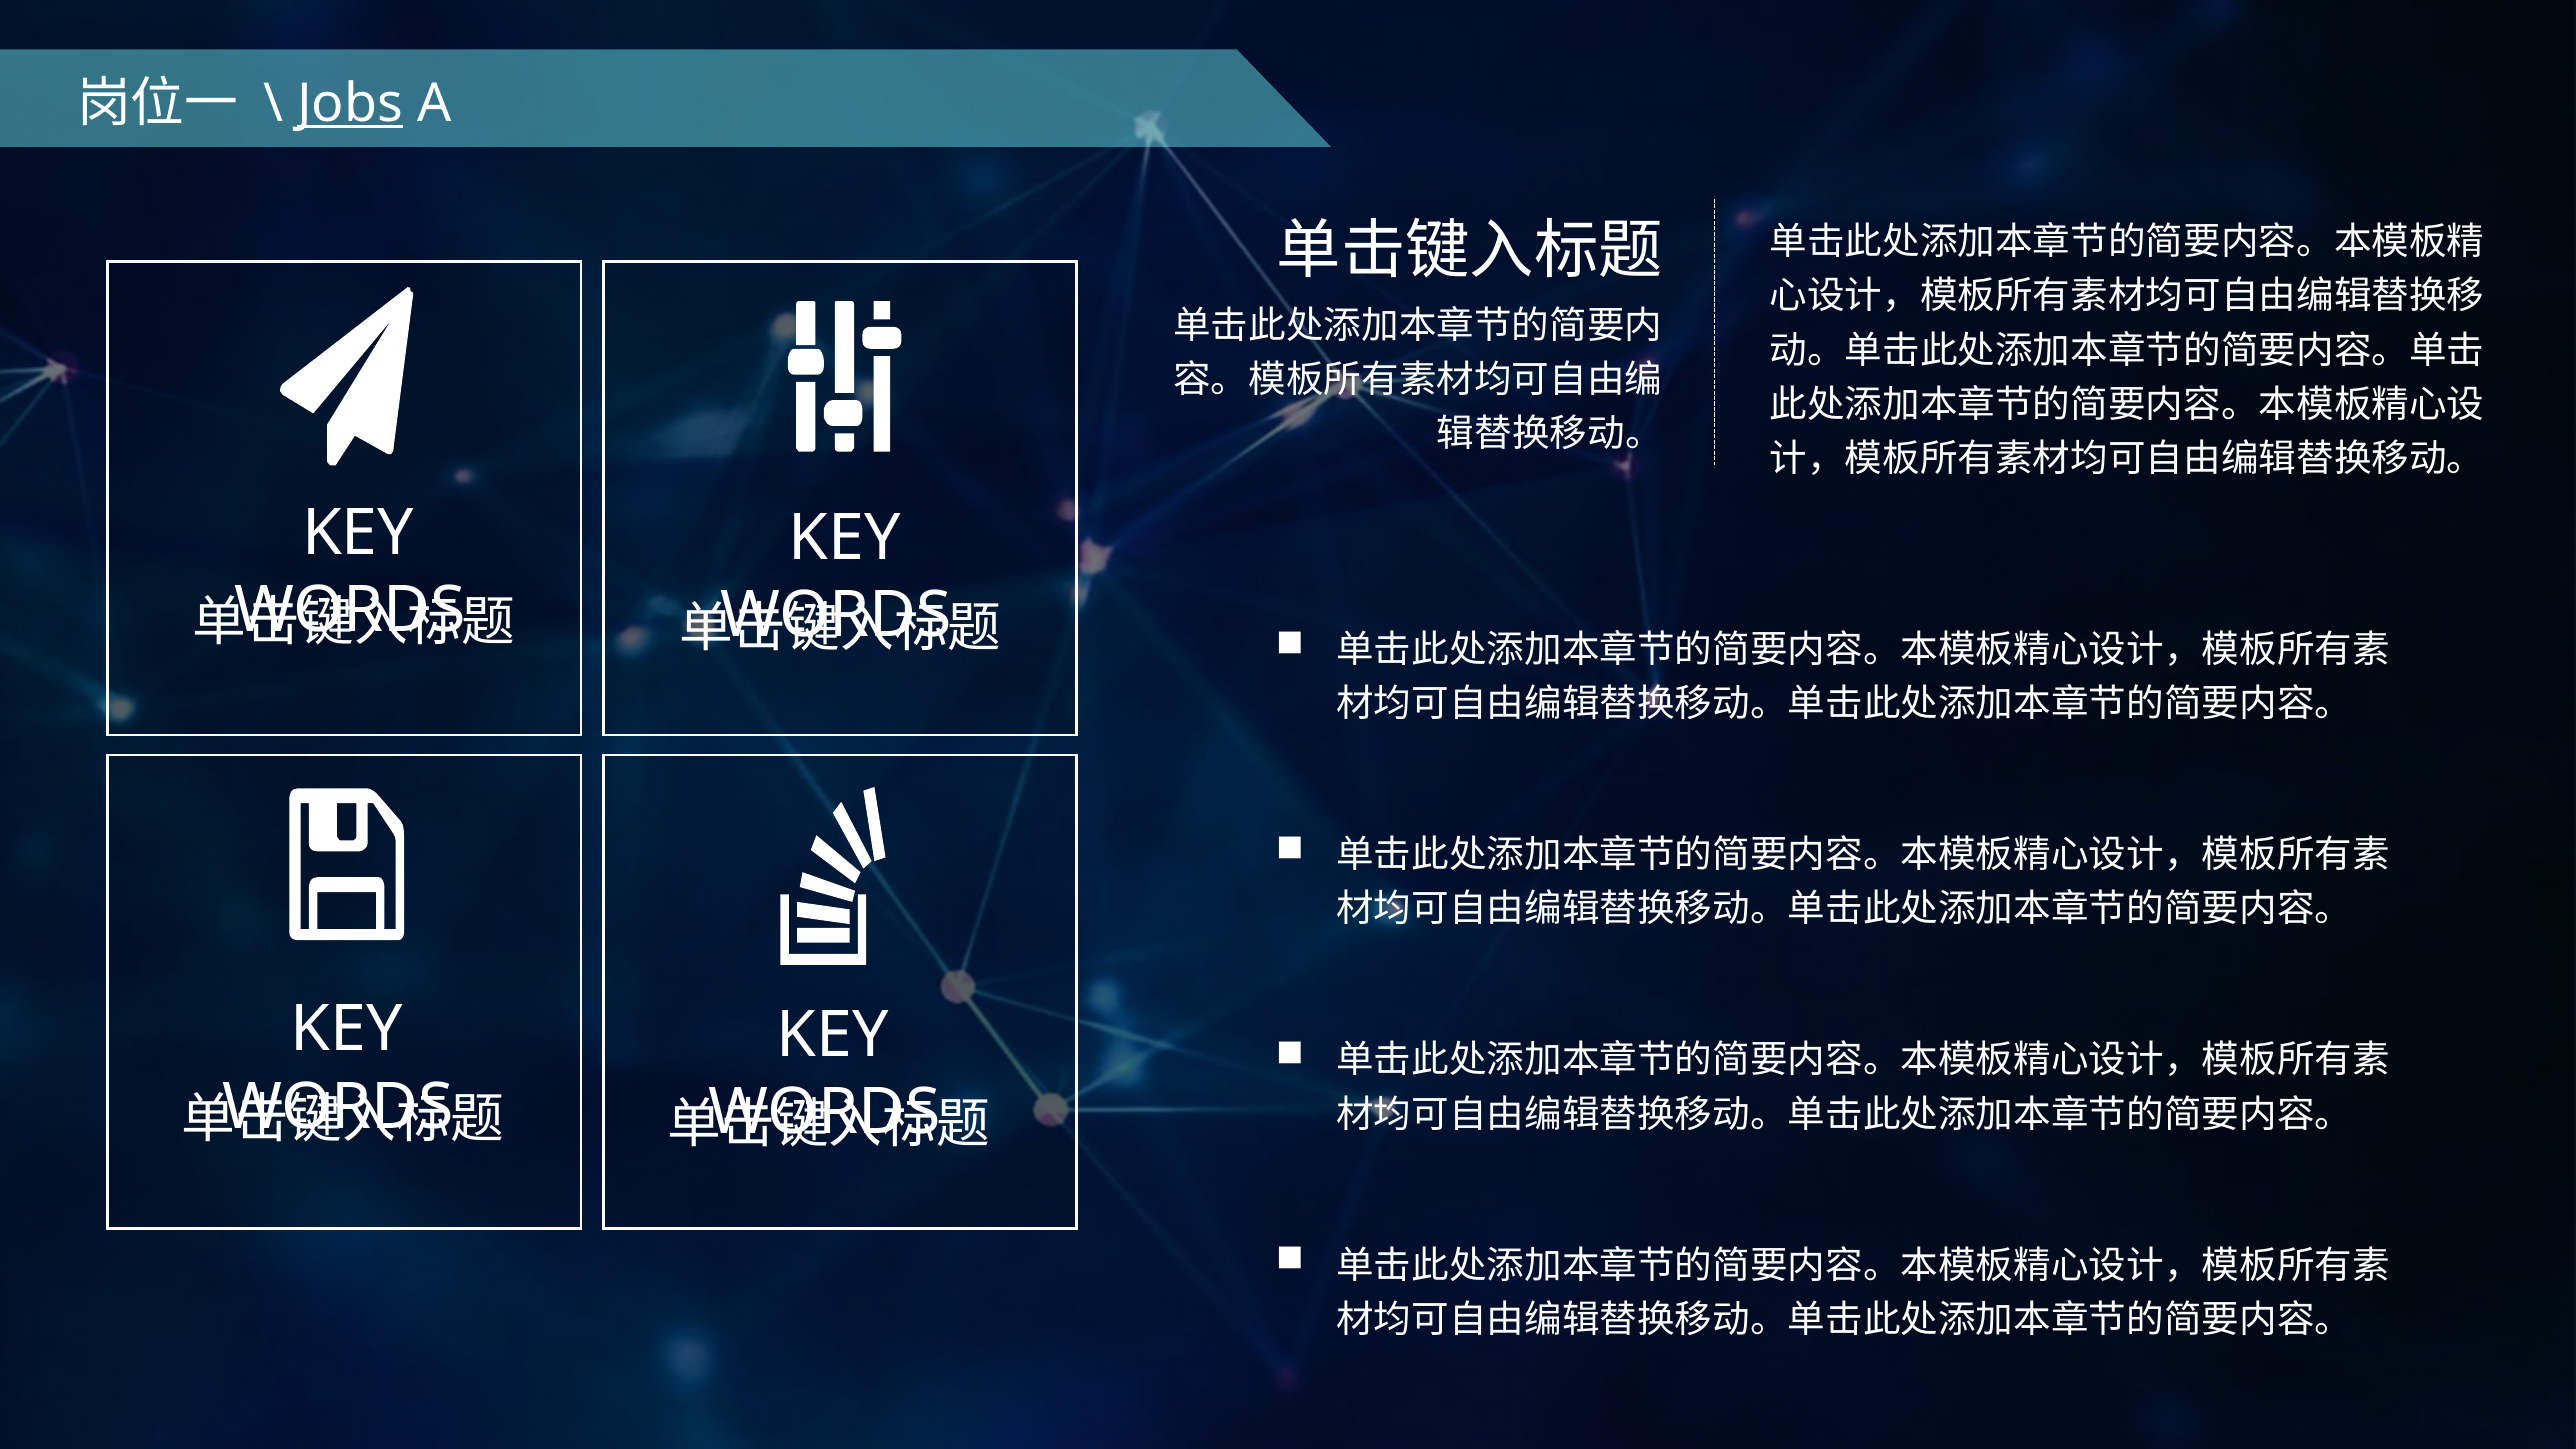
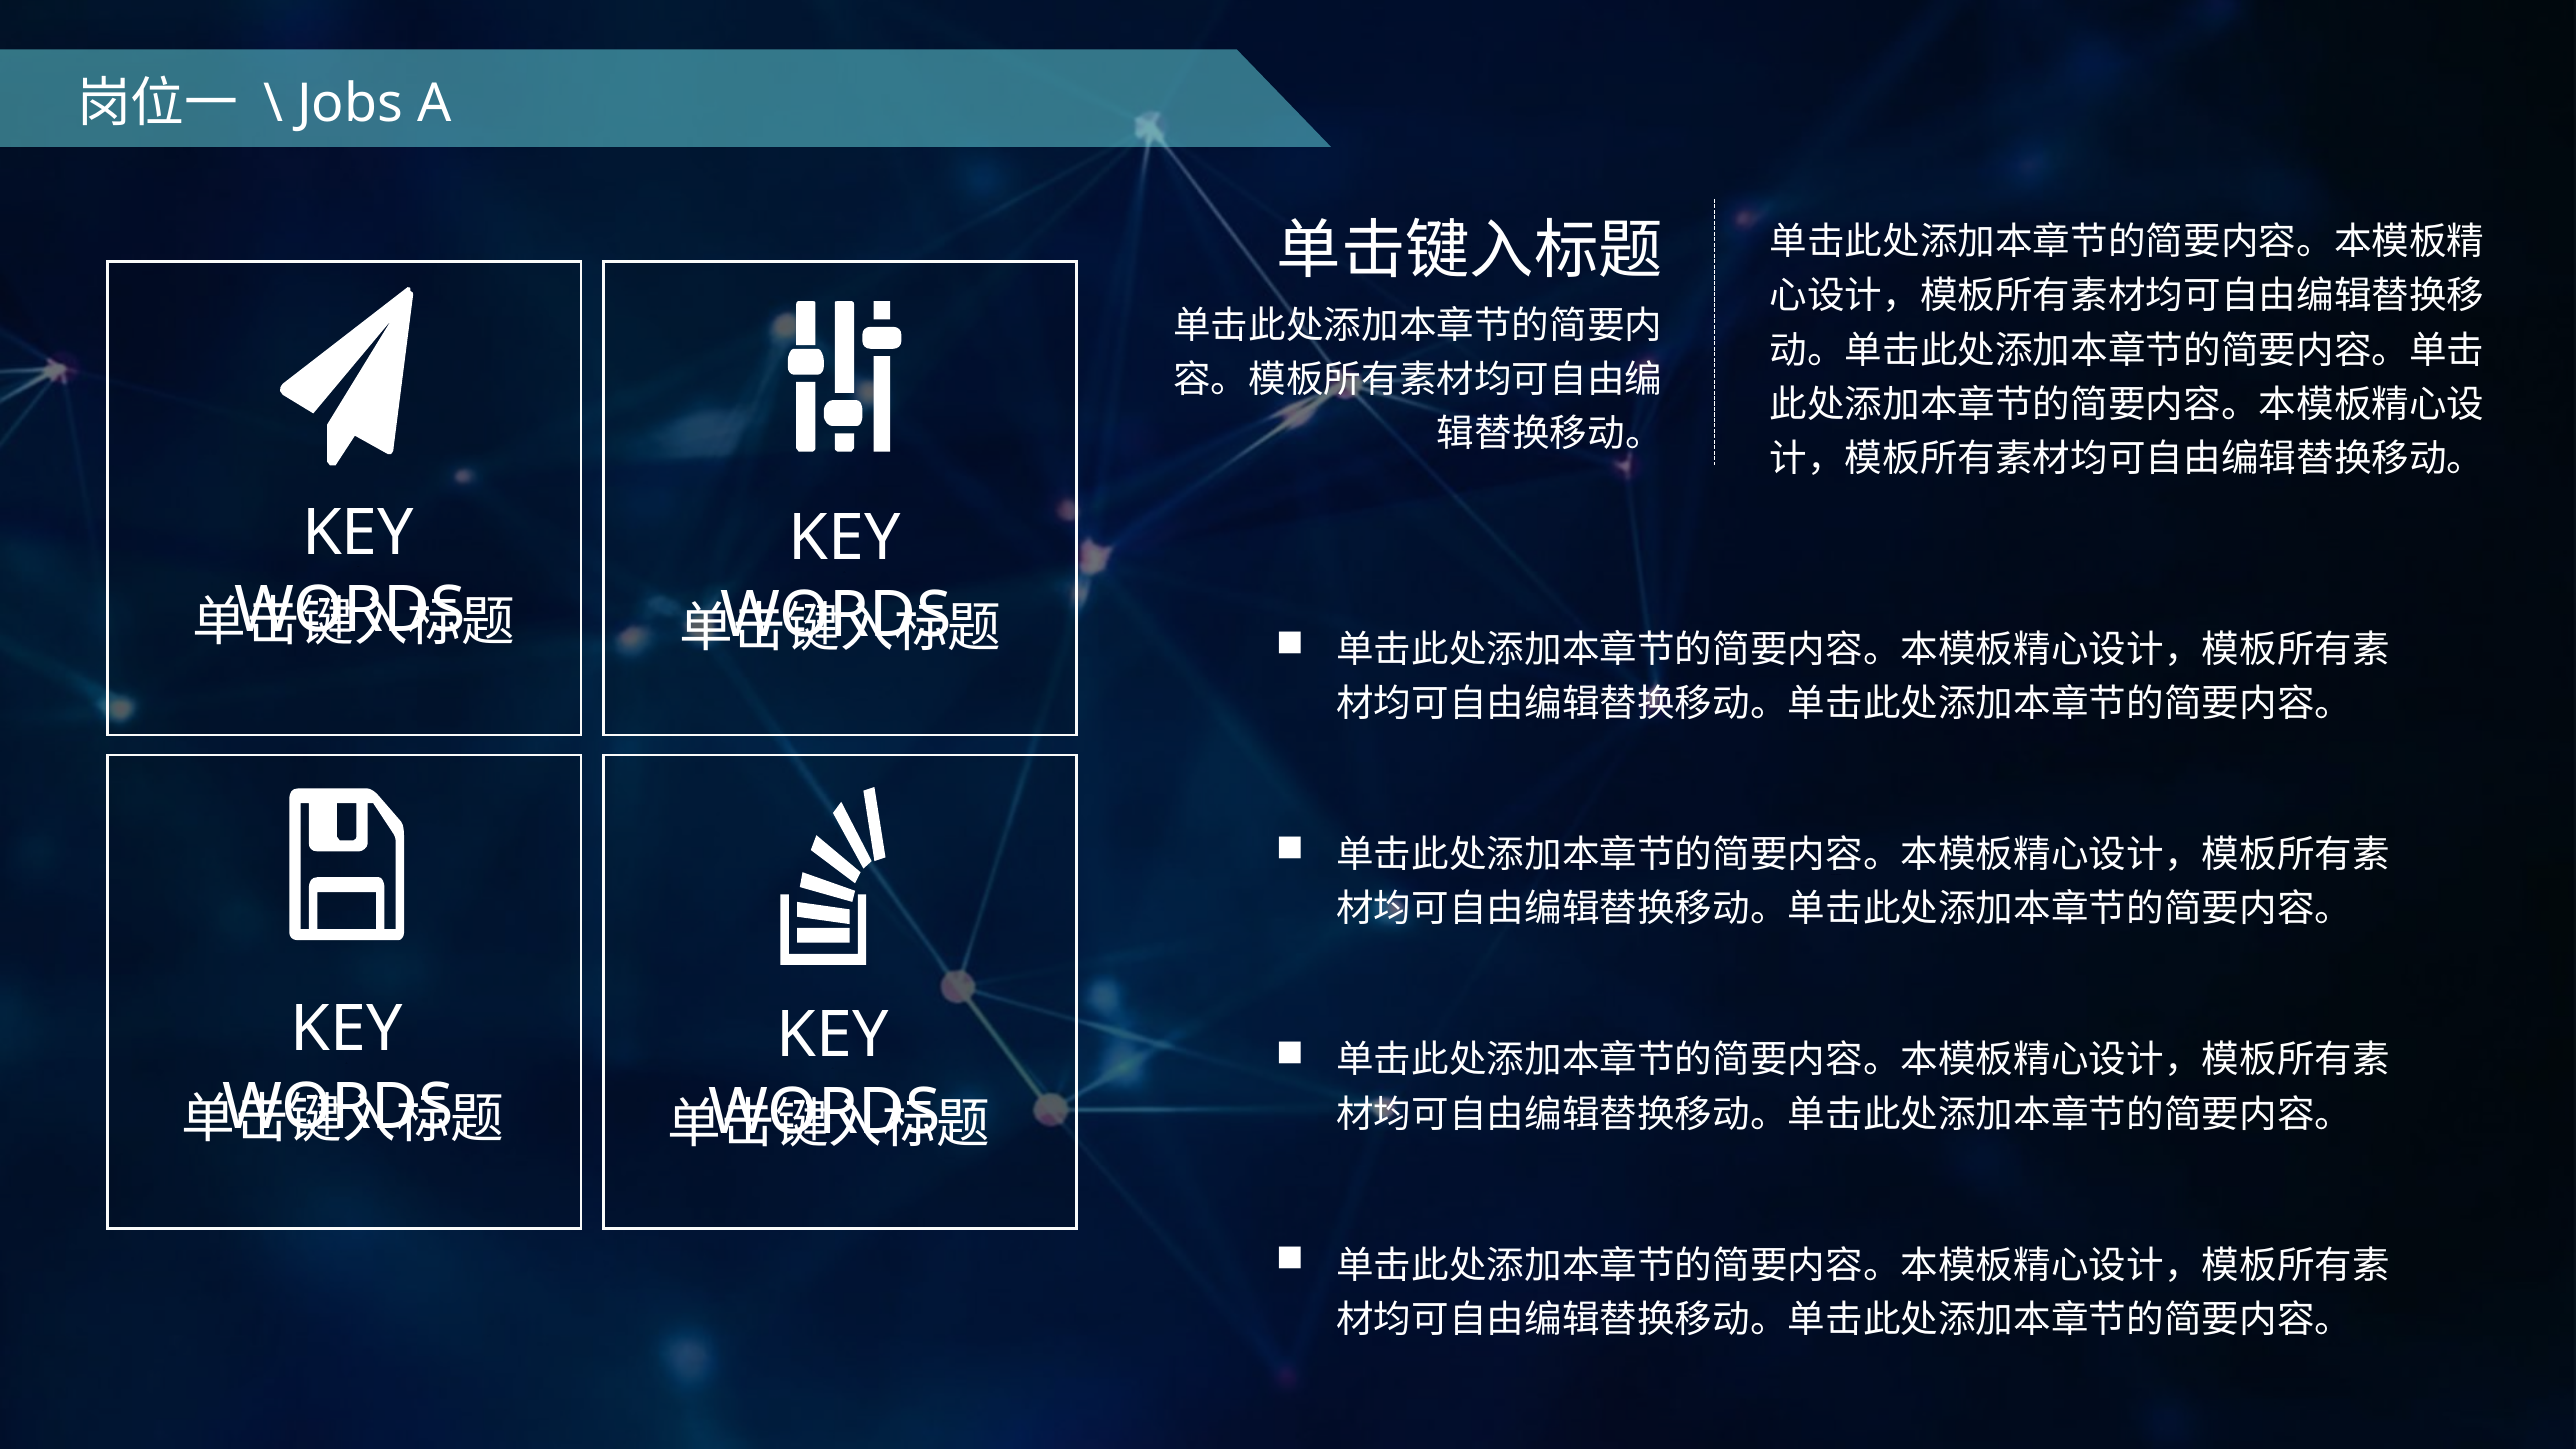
Jobs underline: present -> none (350, 104)
